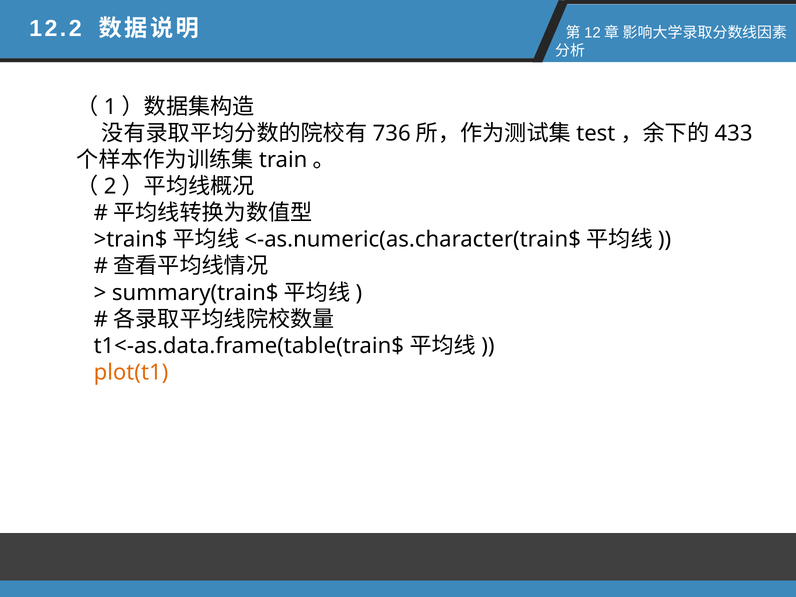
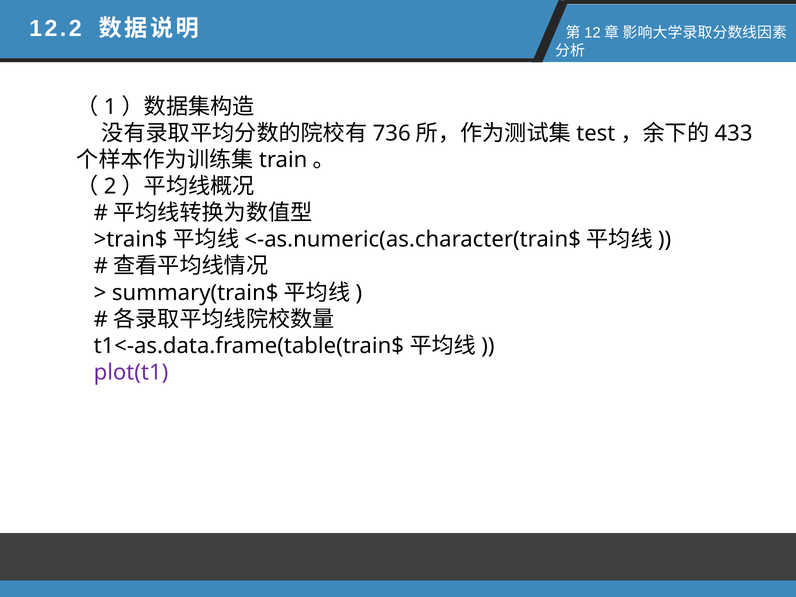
plot(t1 colour: orange -> purple (131, 372)
